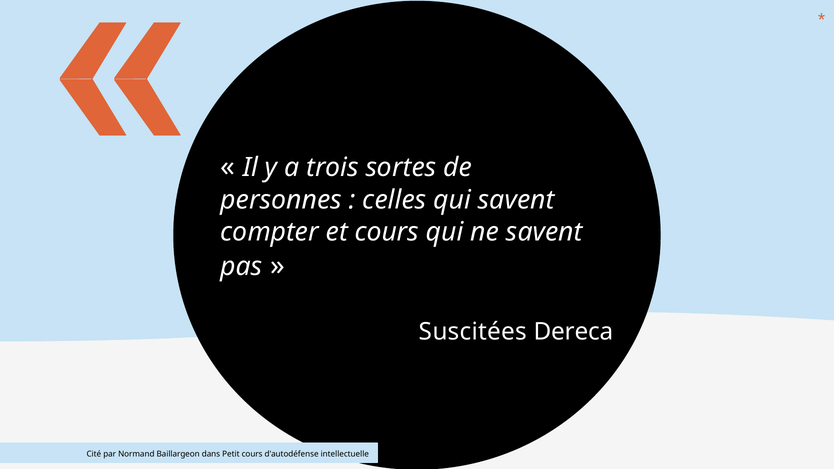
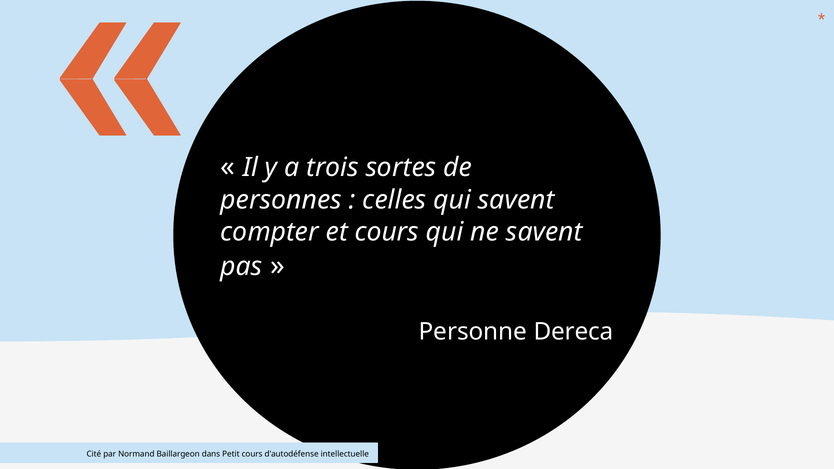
Suscitées: Suscitées -> Personne (473, 332)
